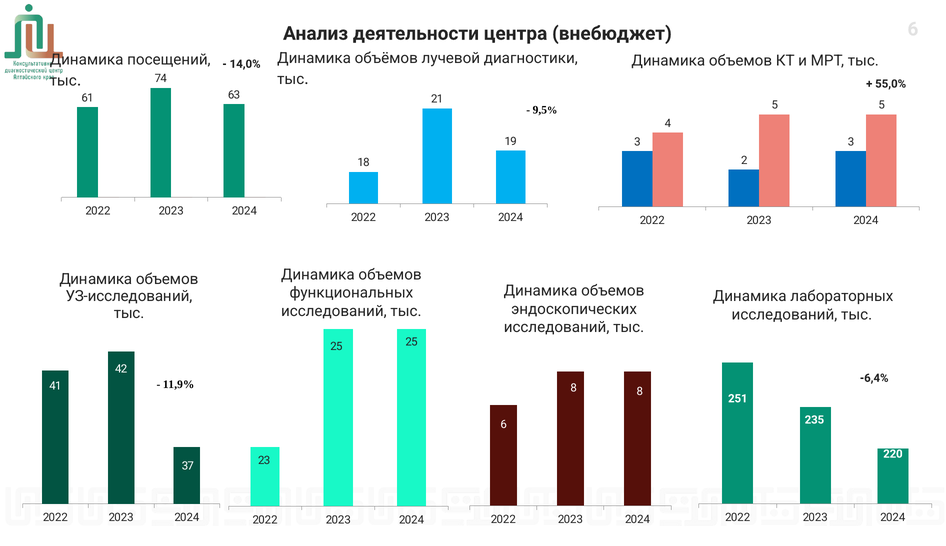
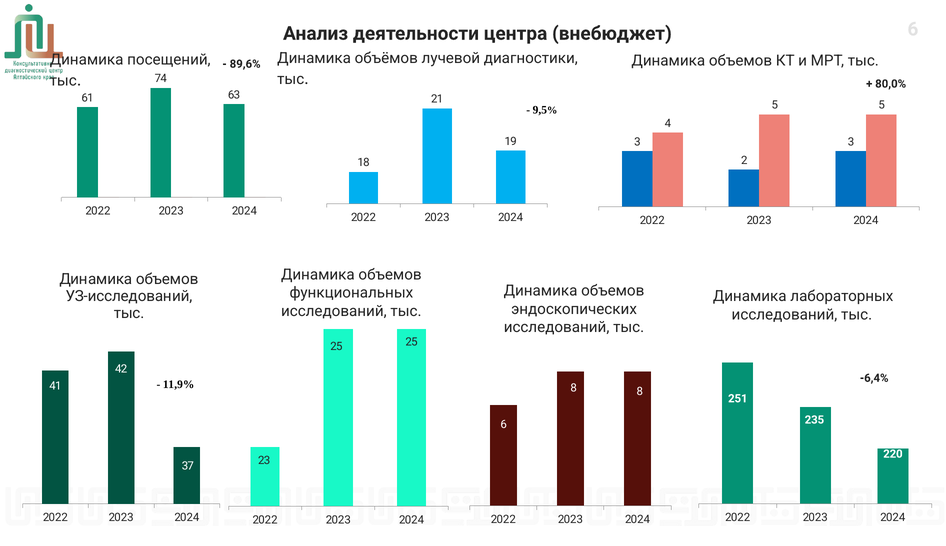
14,0%: 14,0% -> 89,6% (245, 64)
55,0%: 55,0% -> 80,0% (891, 84)
